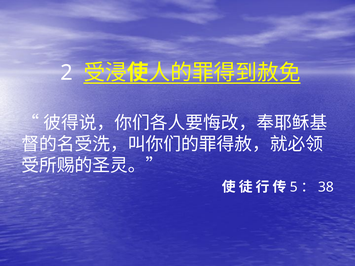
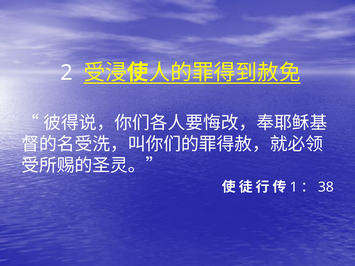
5: 5 -> 1 (294, 187)
